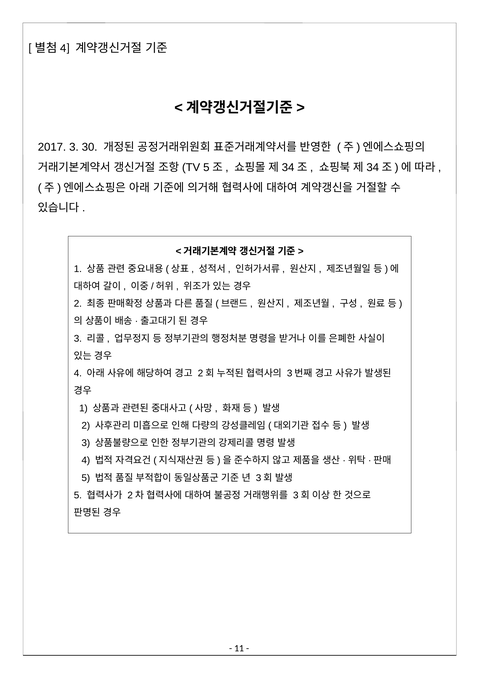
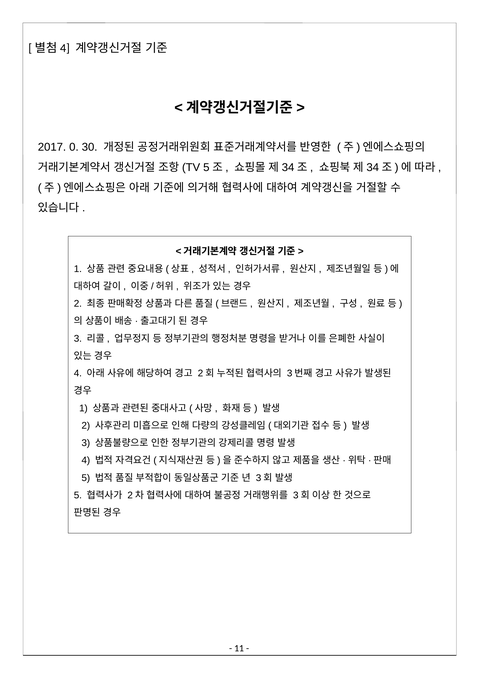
2017 3: 3 -> 0 (74, 147)
